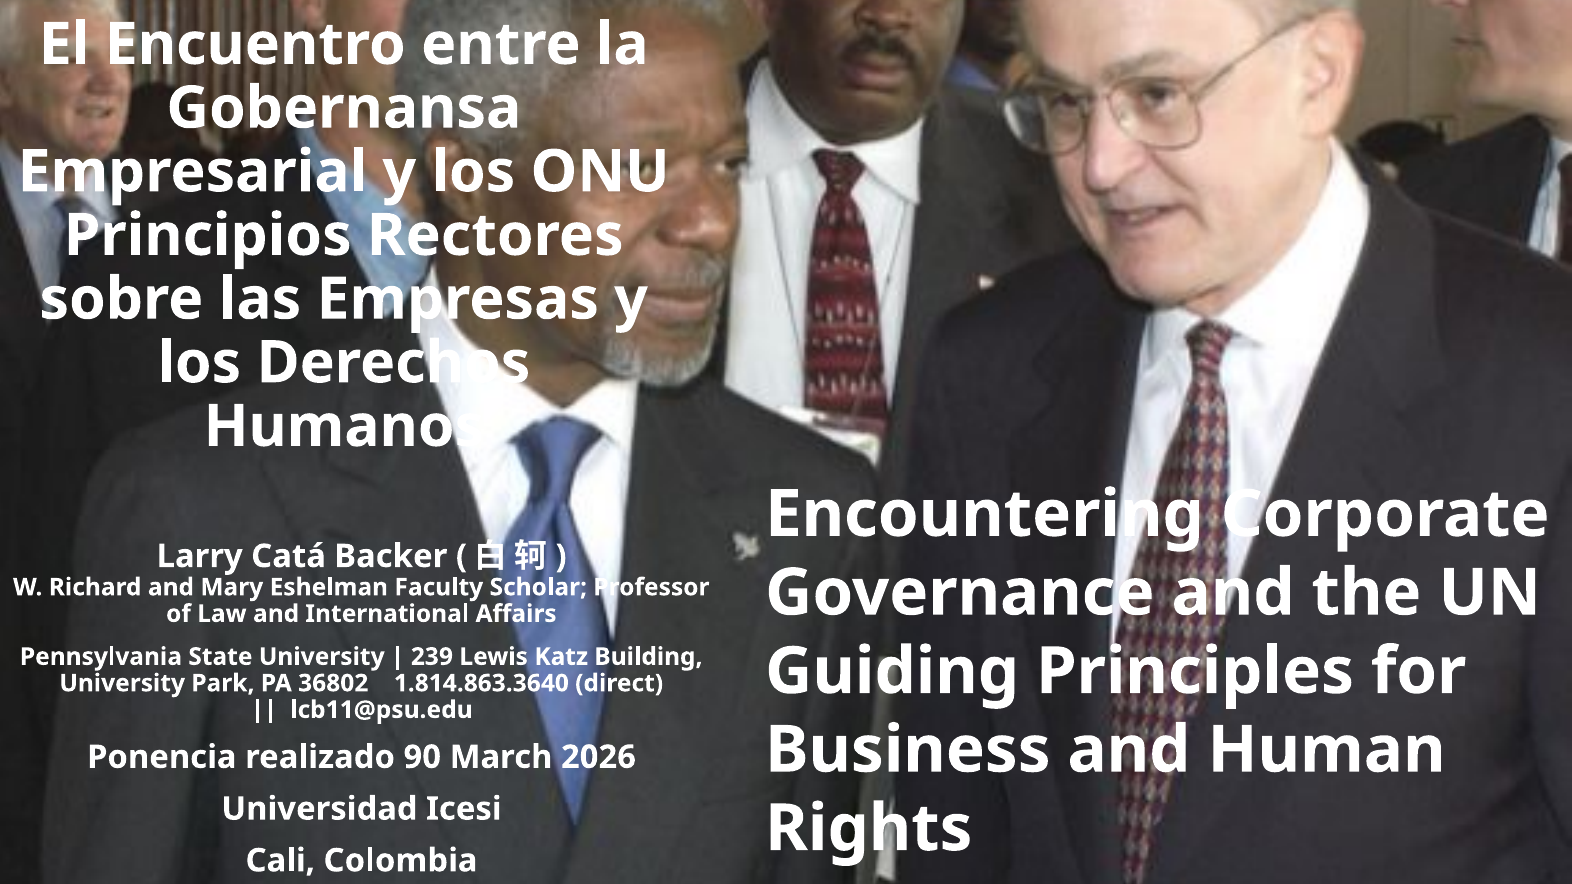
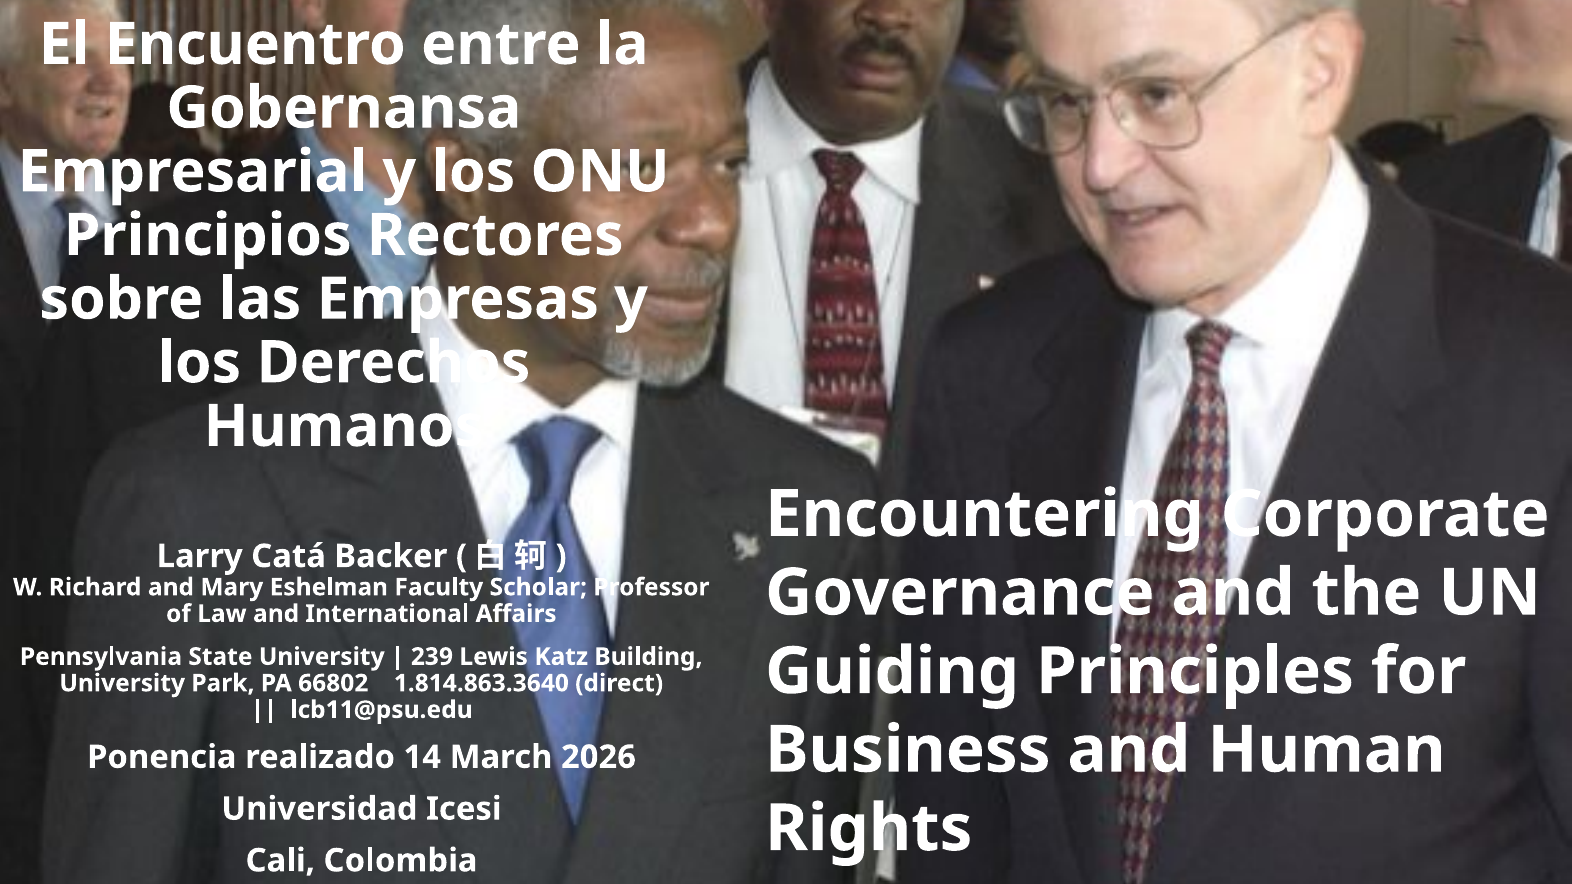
36802: 36802 -> 66802 (333, 683)
90: 90 -> 14 (422, 757)
